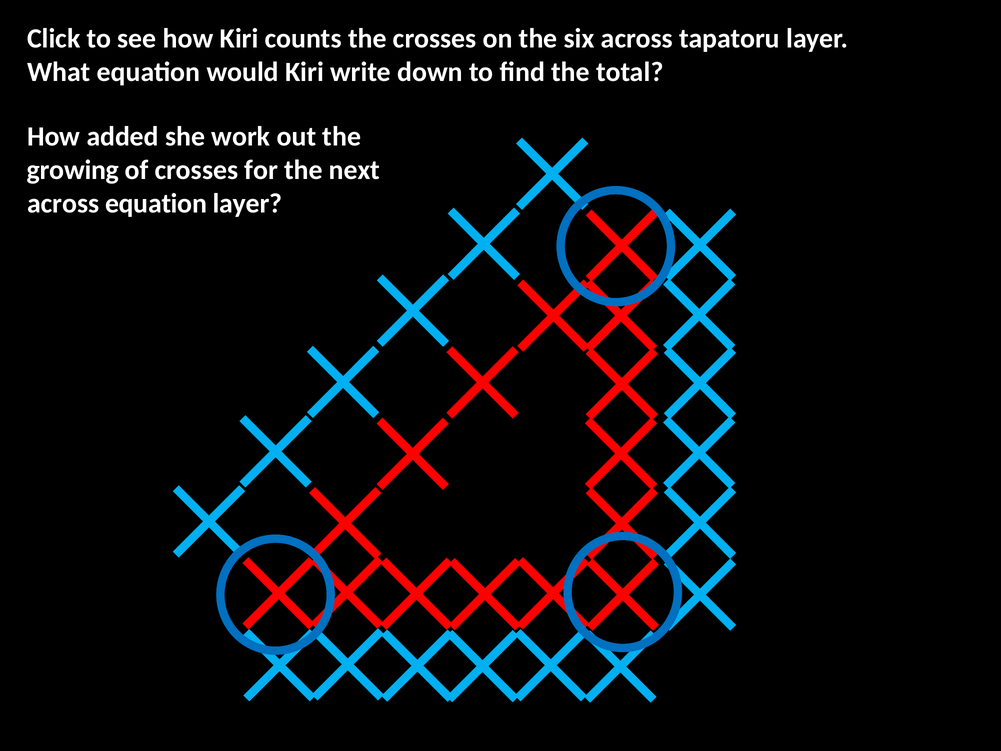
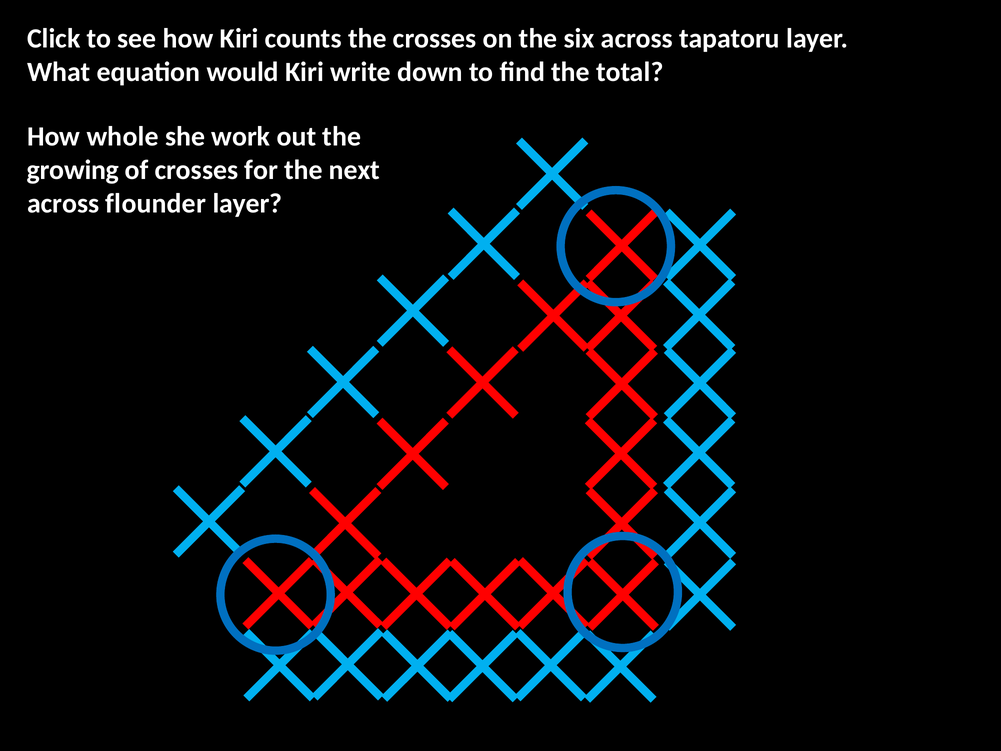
added: added -> whole (123, 137)
across equation: equation -> flounder (156, 203)
